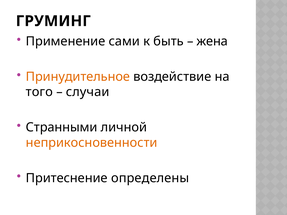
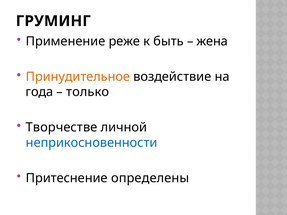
сами: сами -> реже (124, 41)
того: того -> года (39, 92)
случаи: случаи -> только (88, 92)
Странными: Странными -> Творчестве (62, 128)
неприкосновенности colour: orange -> blue (92, 143)
